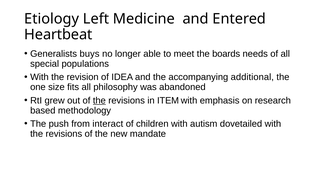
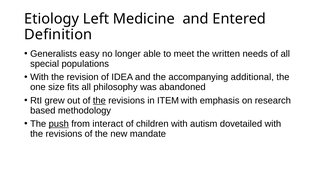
Heartbeat: Heartbeat -> Definition (58, 35)
buys: buys -> easy (90, 54)
boards: boards -> written (226, 54)
push underline: none -> present (59, 124)
